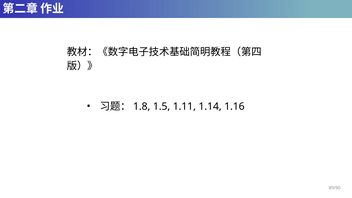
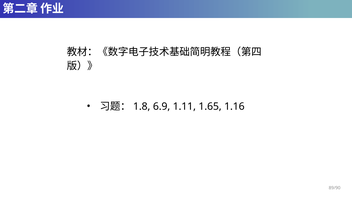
1.5: 1.5 -> 6.9 (162, 106)
1.14: 1.14 -> 1.65 (210, 106)
